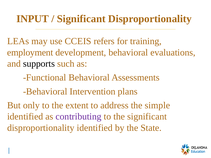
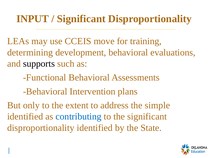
refers: refers -> move (104, 41)
employment: employment -> determining (30, 52)
contributing colour: purple -> blue (79, 117)
